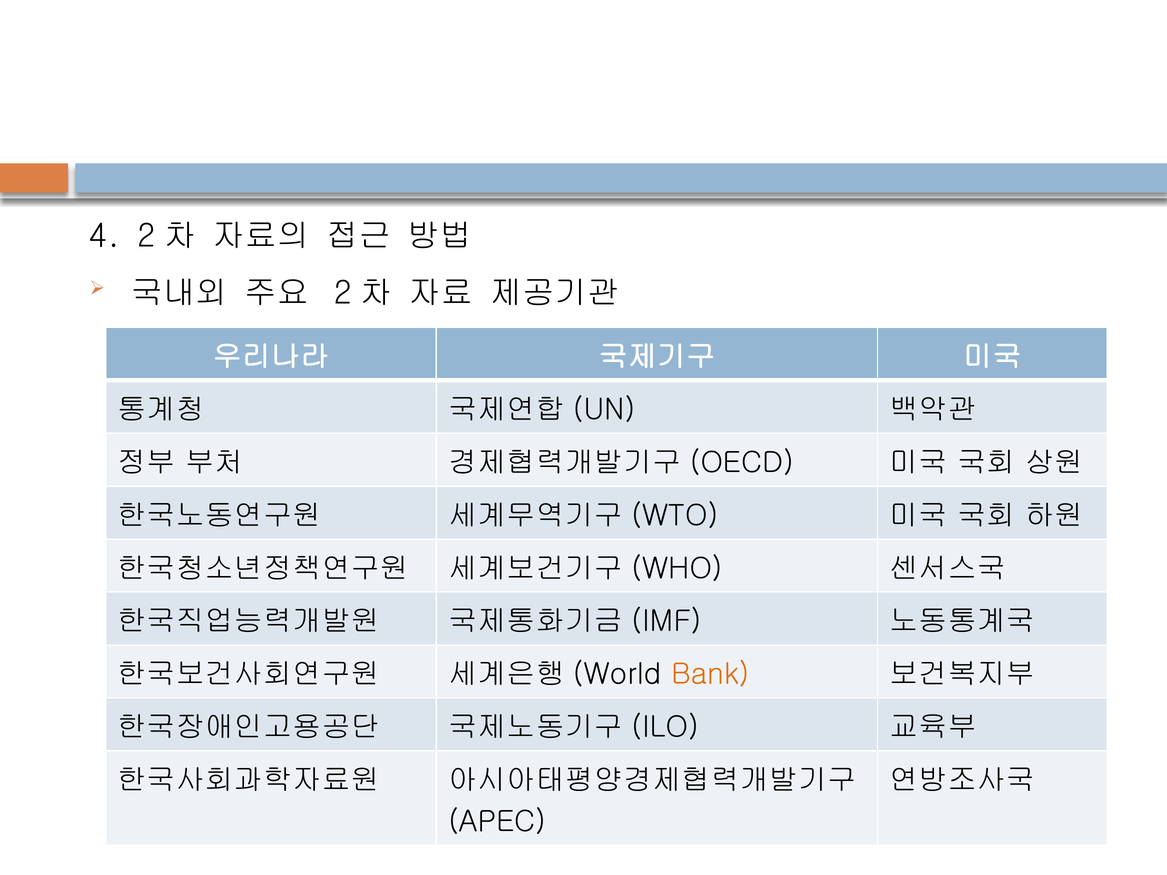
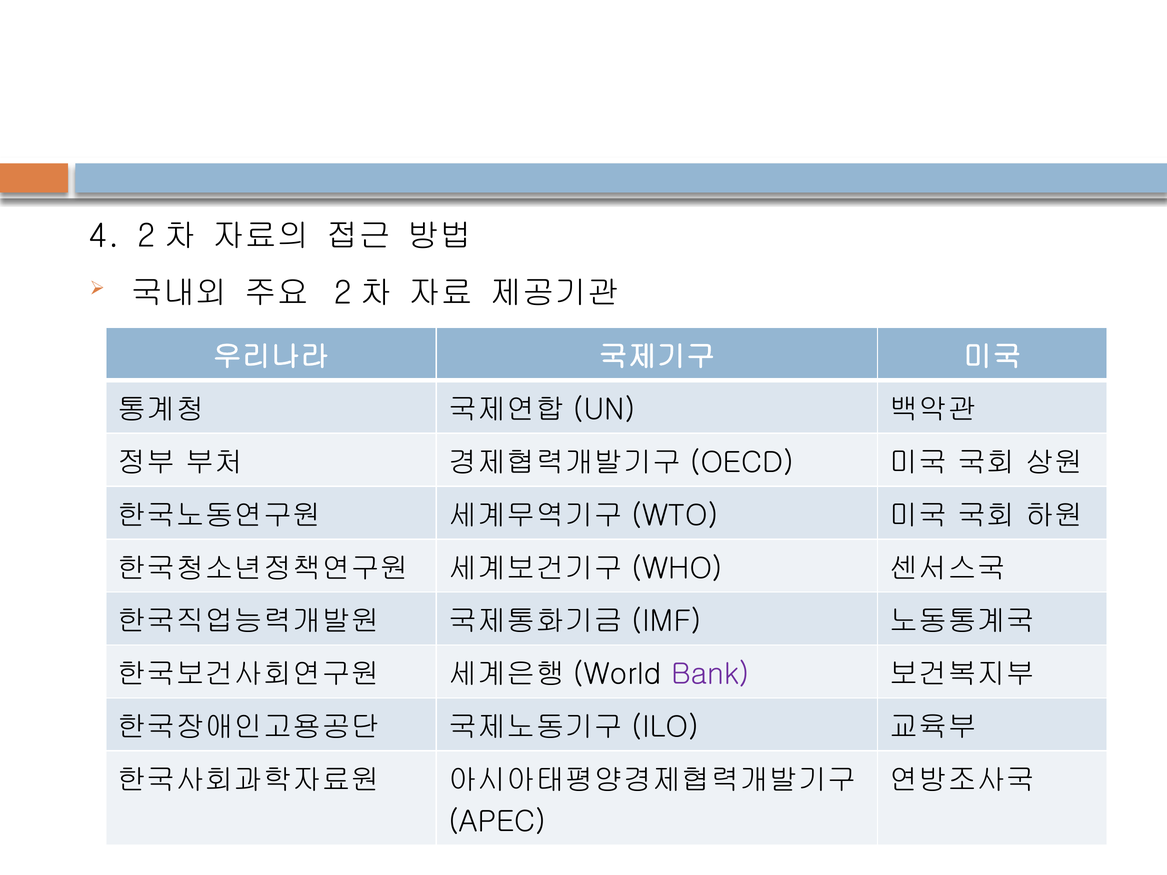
Bank colour: orange -> purple (711, 674)
